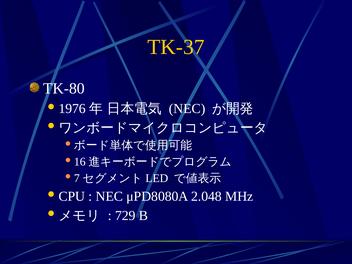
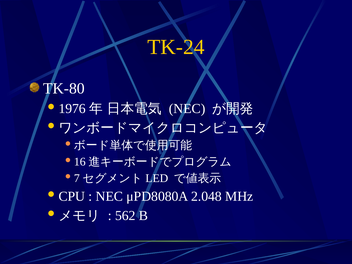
TK-37: TK-37 -> TK-24 (176, 47)
729: 729 -> 562 (125, 216)
